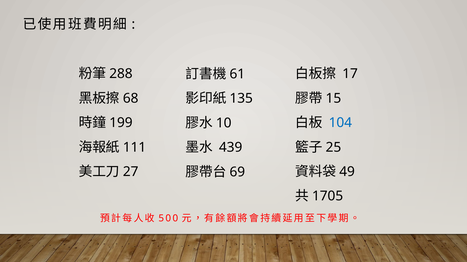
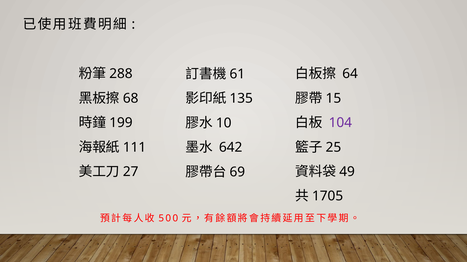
17: 17 -> 64 (350, 74)
104 colour: blue -> purple (340, 123)
439: 439 -> 642 (231, 148)
